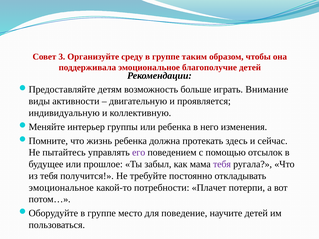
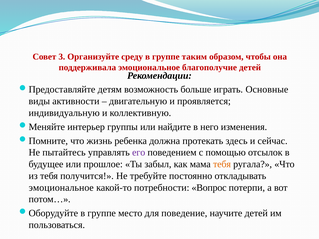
Внимание: Внимание -> Основные (267, 90)
или ребенка: ребенка -> найдите (174, 127)
тебя colour: purple -> orange (222, 164)
Плачет: Плачет -> Вопрос (209, 188)
